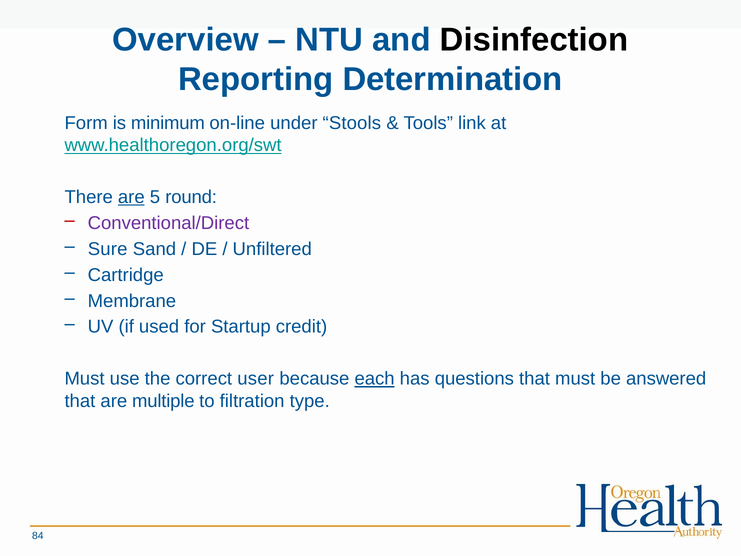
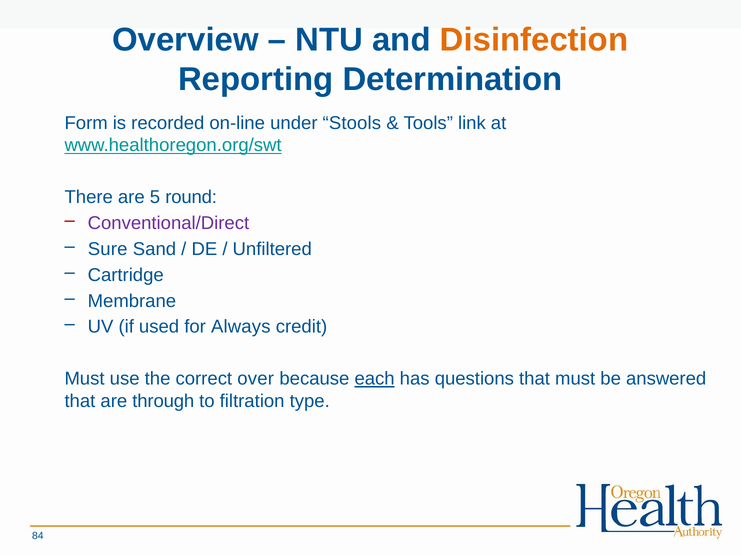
Disinfection colour: black -> orange (534, 40)
minimum: minimum -> recorded (168, 123)
are underline: present -> none (131, 197)
Startup: Startup -> Always (241, 327)
user: user -> over (256, 379)
multiple: multiple -> through (163, 401)
